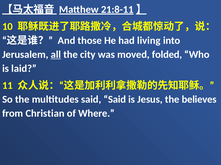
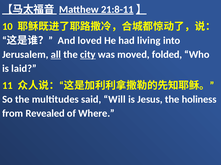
those: those -> loved (90, 41)
city underline: none -> present (88, 55)
said Said: Said -> Will (115, 100)
believes: believes -> holiness (199, 100)
Christian: Christian -> Revealed (45, 114)
